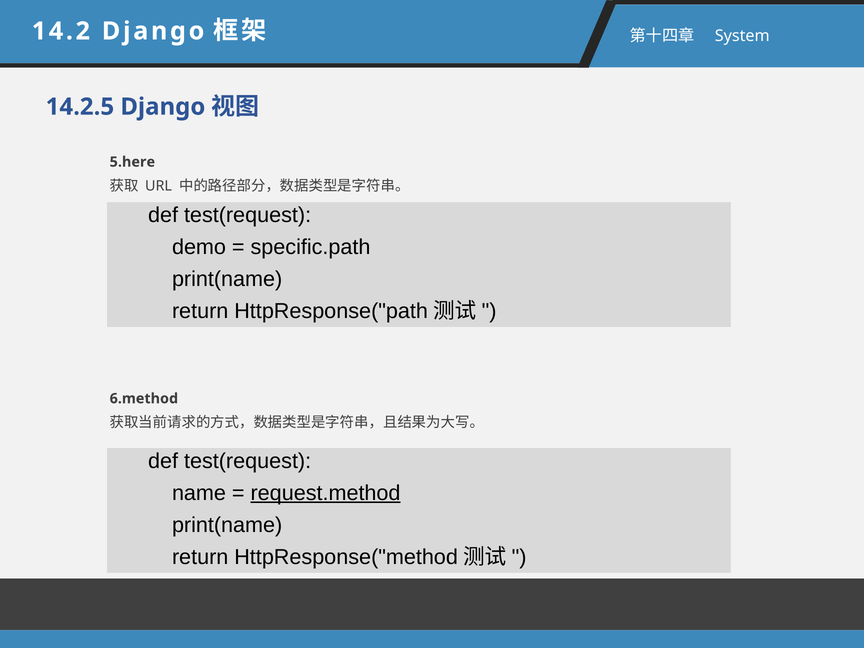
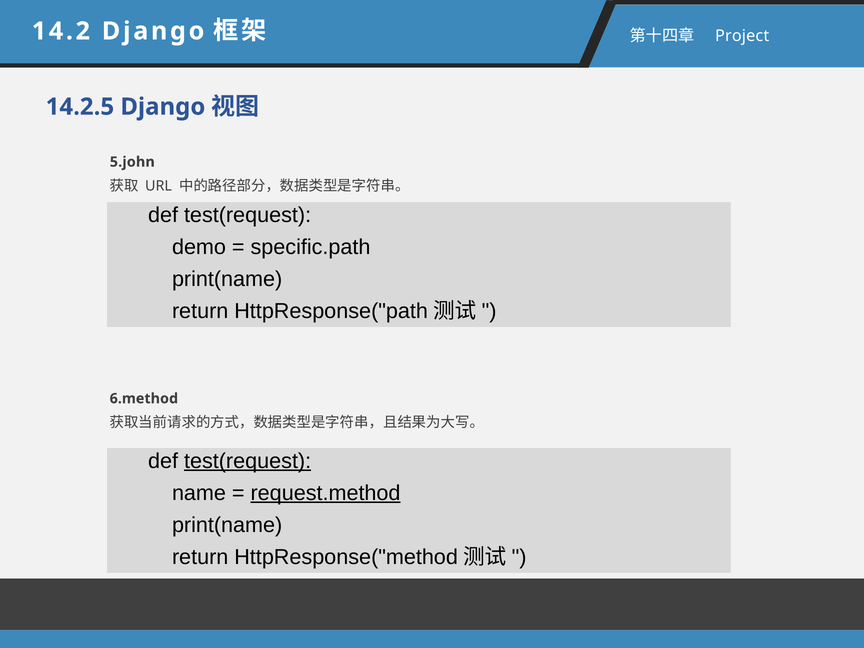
System: System -> Project (742, 36)
5.here: 5.here -> 5.john (132, 162)
test(request underline: none -> present (248, 461)
